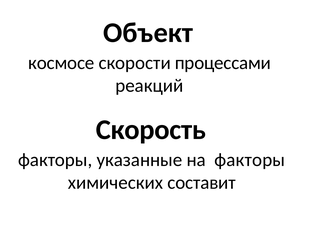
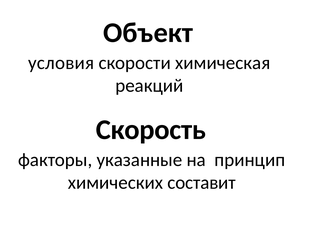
космосе: космосе -> условия (61, 63)
процессами: процессами -> химическая (223, 63)
на факторы: факторы -> принцип (250, 160)
